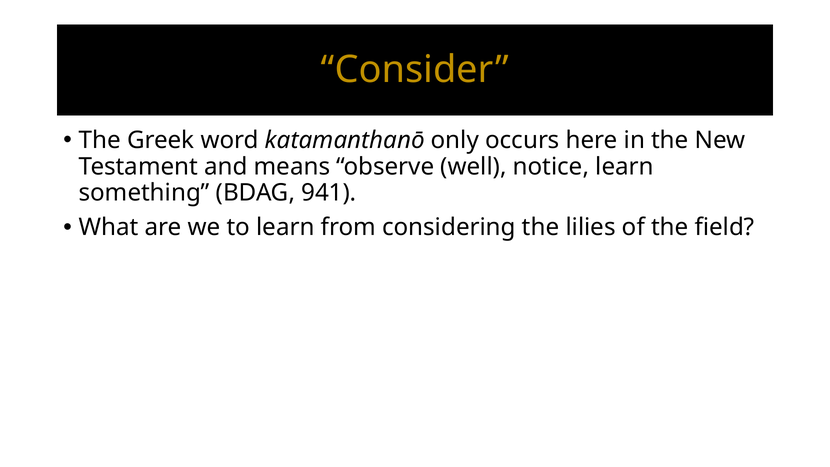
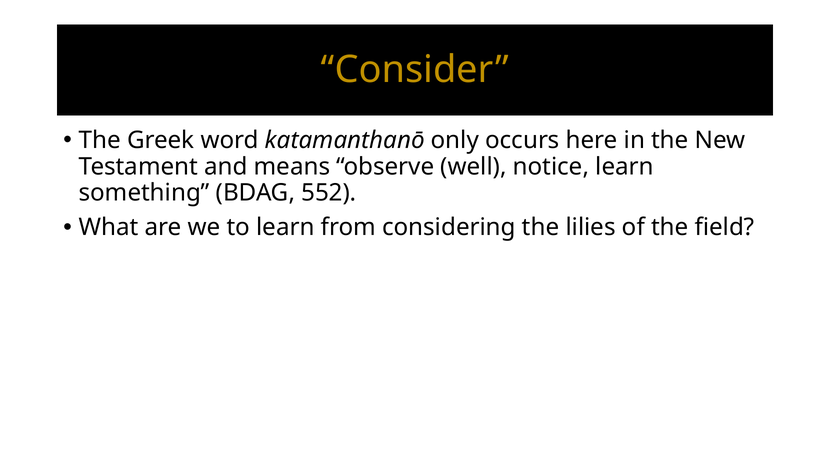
941: 941 -> 552 (329, 193)
